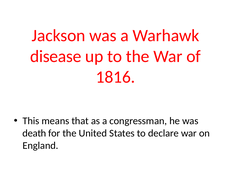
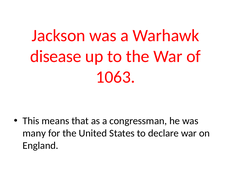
1816: 1816 -> 1063 (115, 77)
death: death -> many (34, 133)
